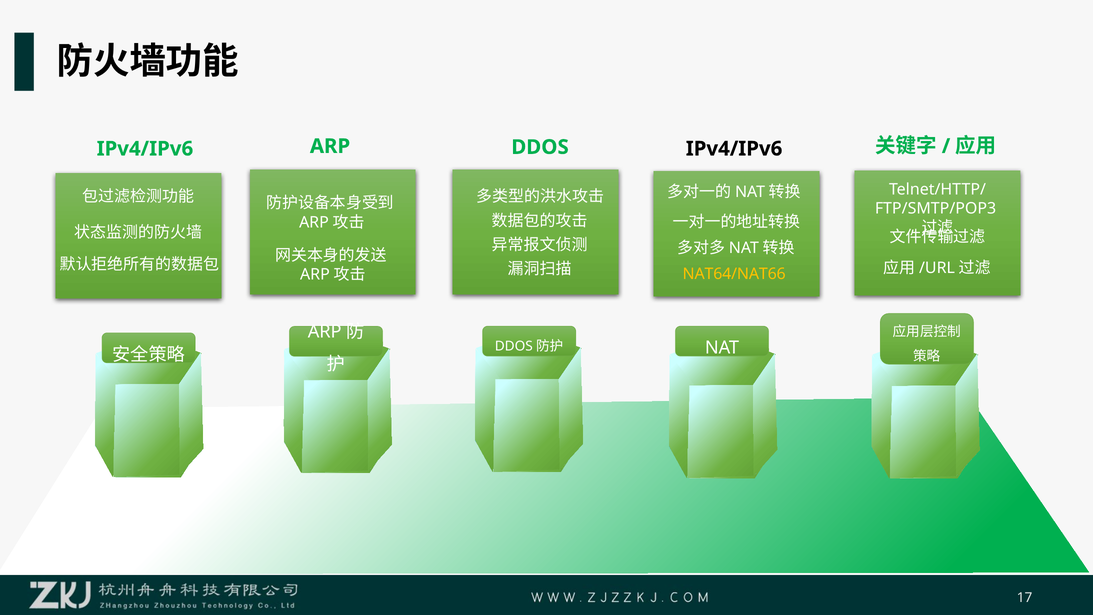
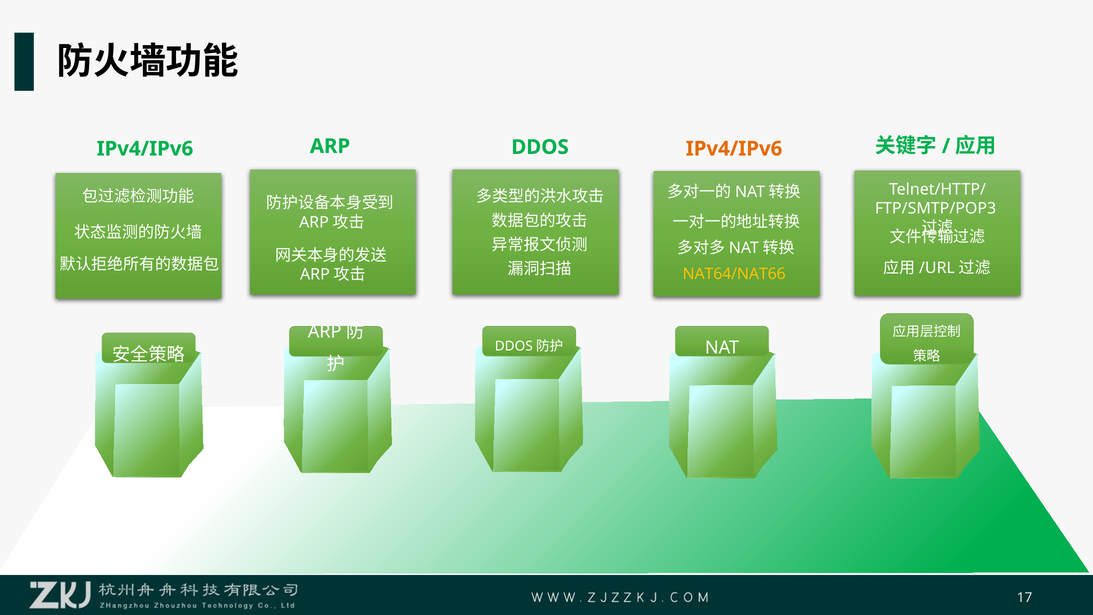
IPv4/IPv6 colour: black -> orange (734, 149)
